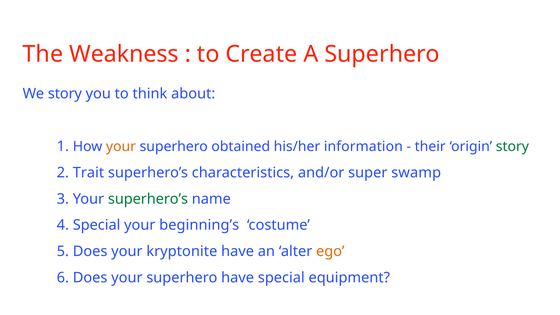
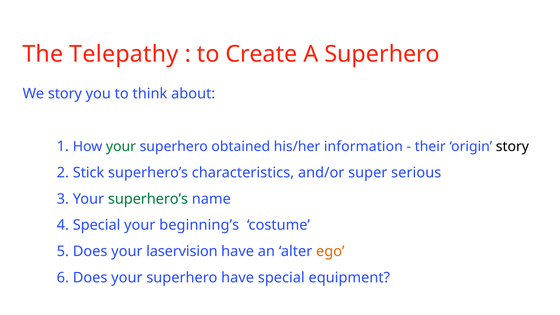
Weakness: Weakness -> Telepathy (124, 54)
your colour: orange -> green (121, 147)
story colour: green -> black (512, 147)
Trait: Trait -> Stick (88, 173)
swamp: swamp -> serious (416, 173)
kryptonite: kryptonite -> laservision (182, 251)
